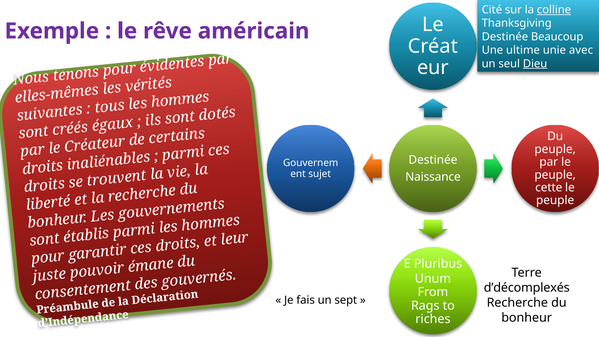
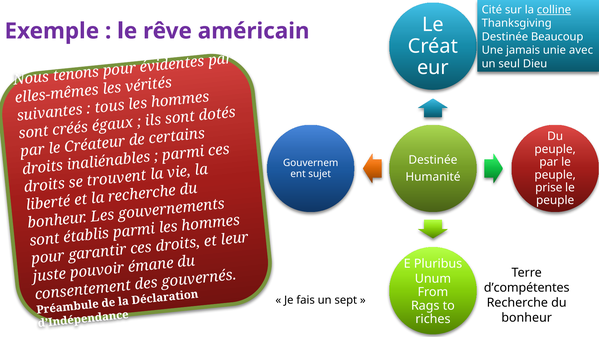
ultime: ultime -> jamais (523, 50)
Dieu underline: present -> none (535, 64)
Naissance: Naissance -> Humanité (433, 177)
cette: cette -> prise (549, 188)
d’décomplexés: d’décomplexés -> d’compétentes (527, 288)
